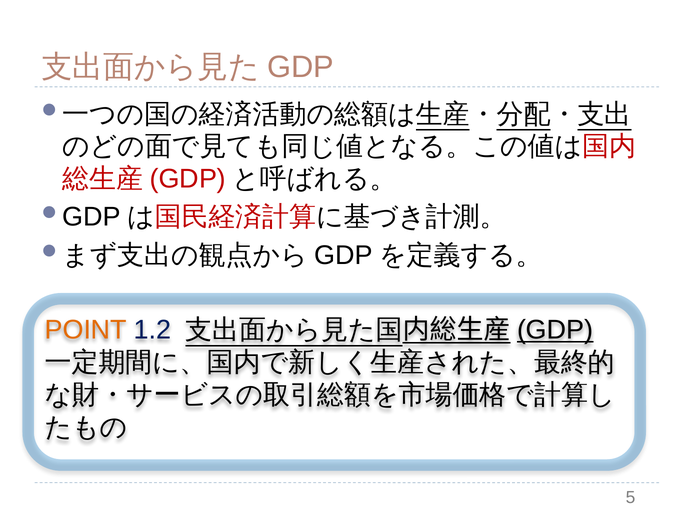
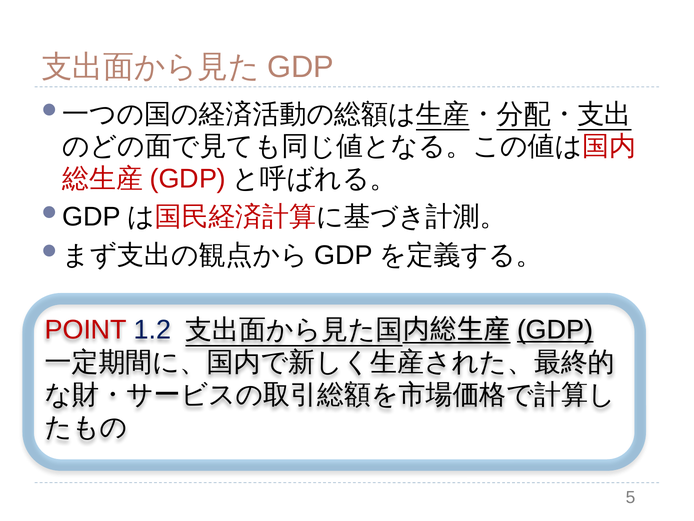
POINT colour: orange -> red (86, 330)
